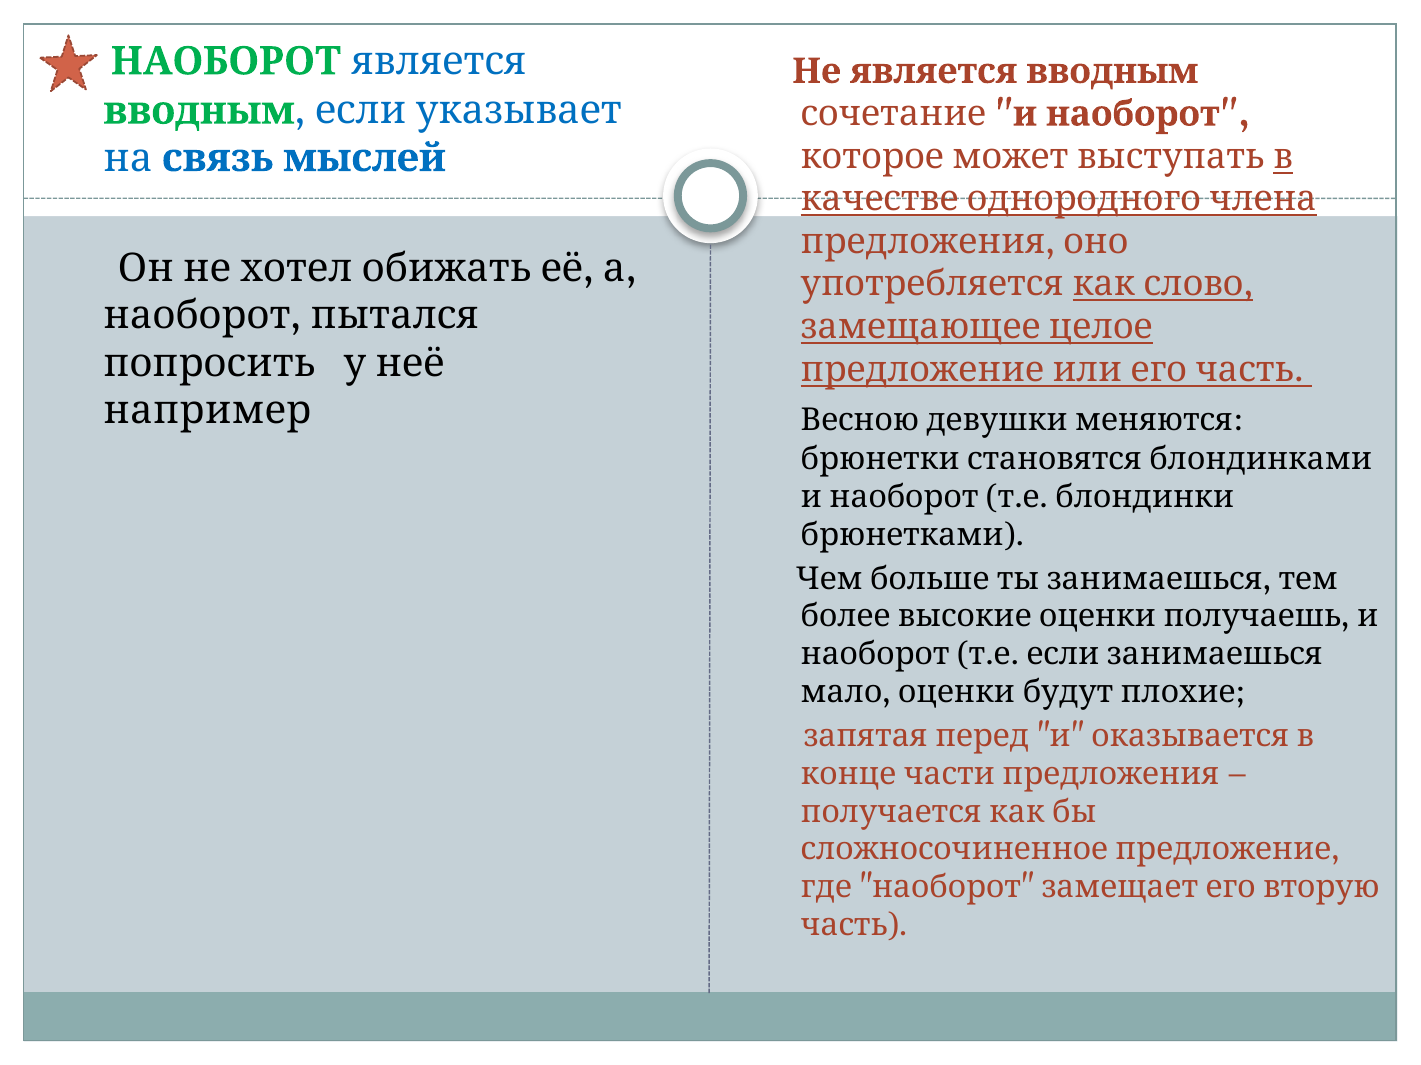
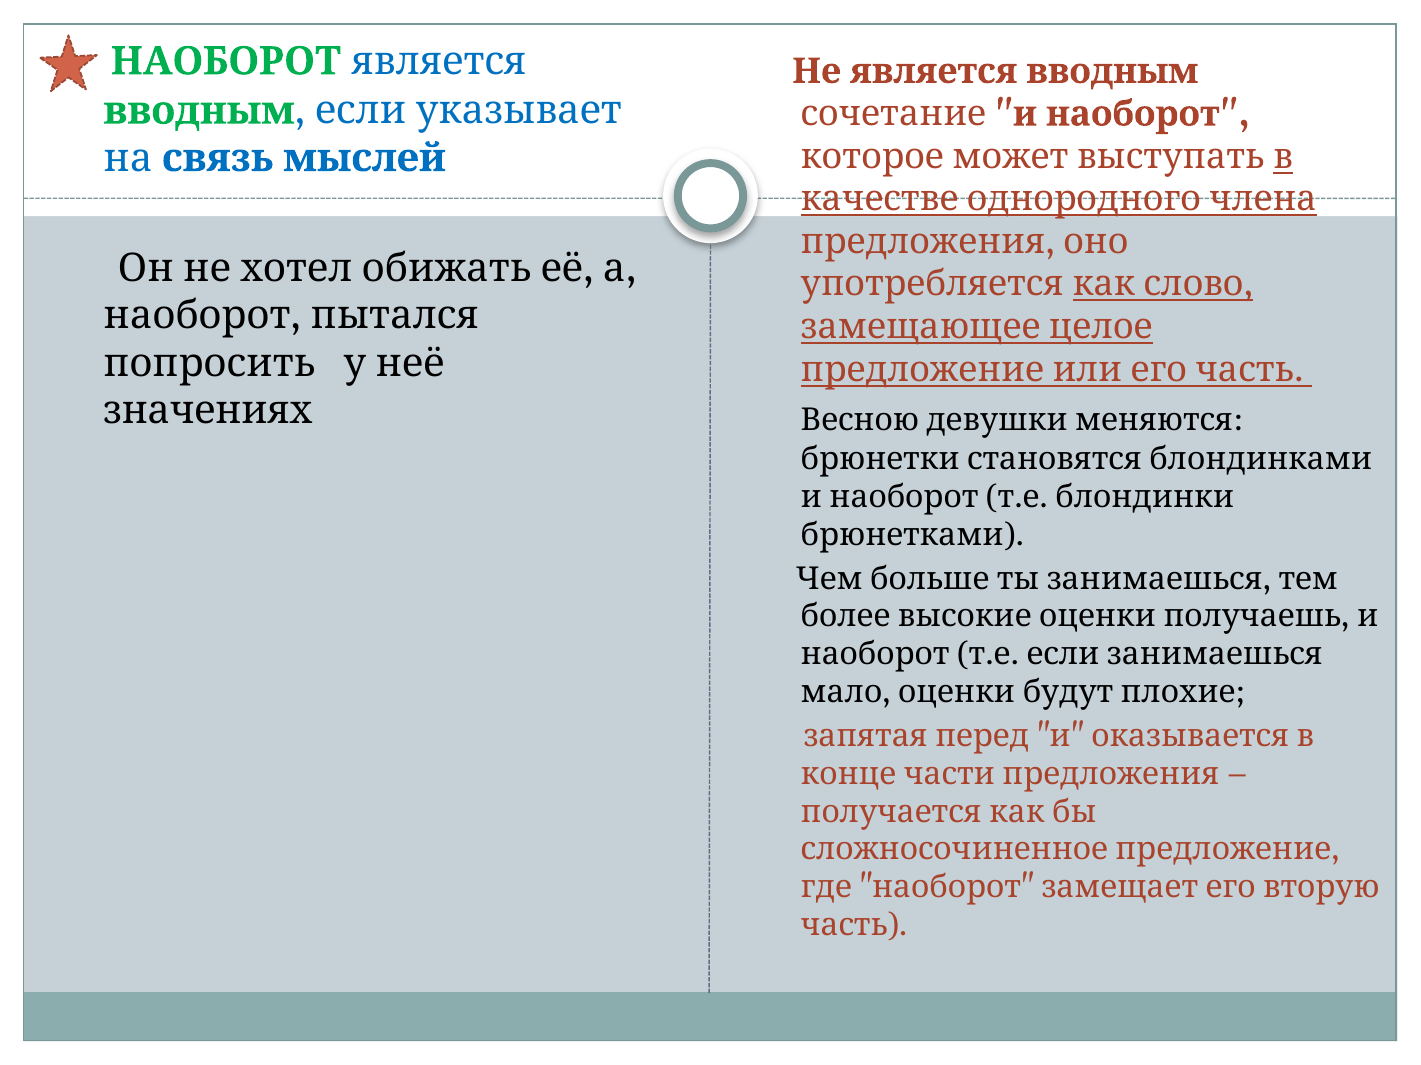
например: например -> значениях (208, 411)
